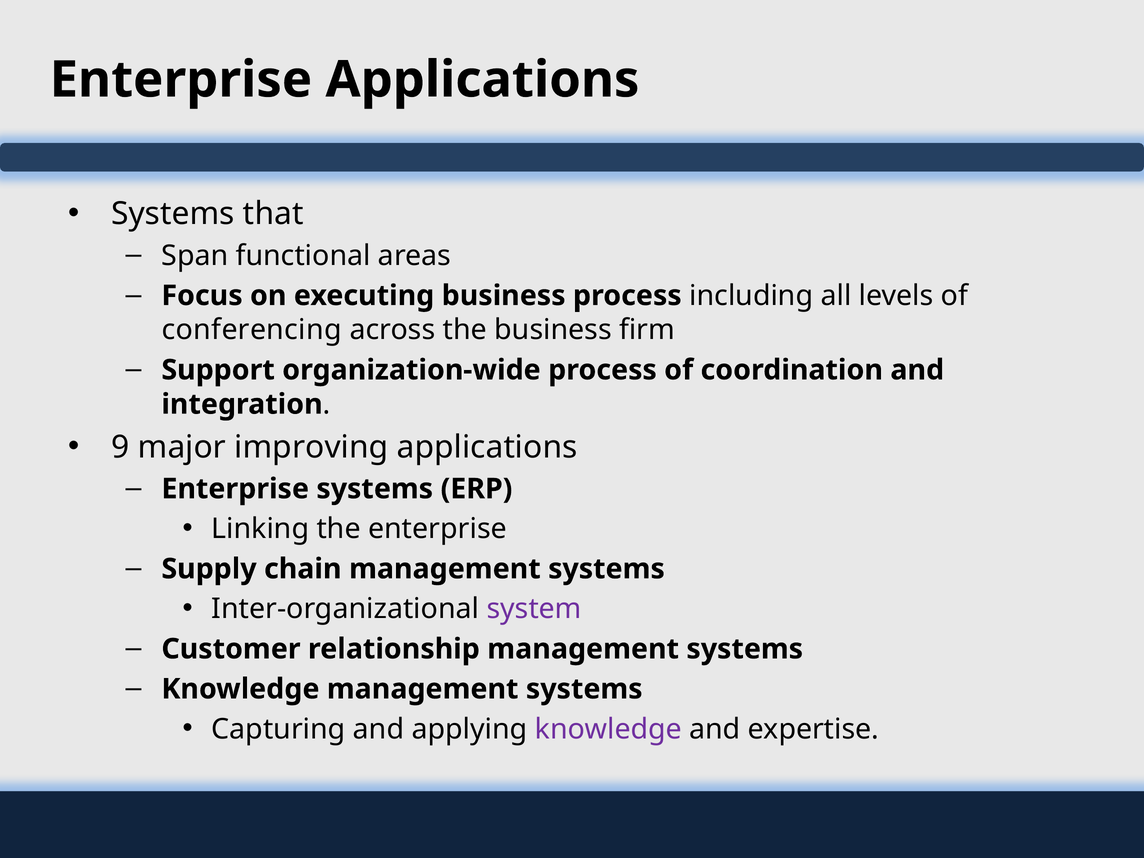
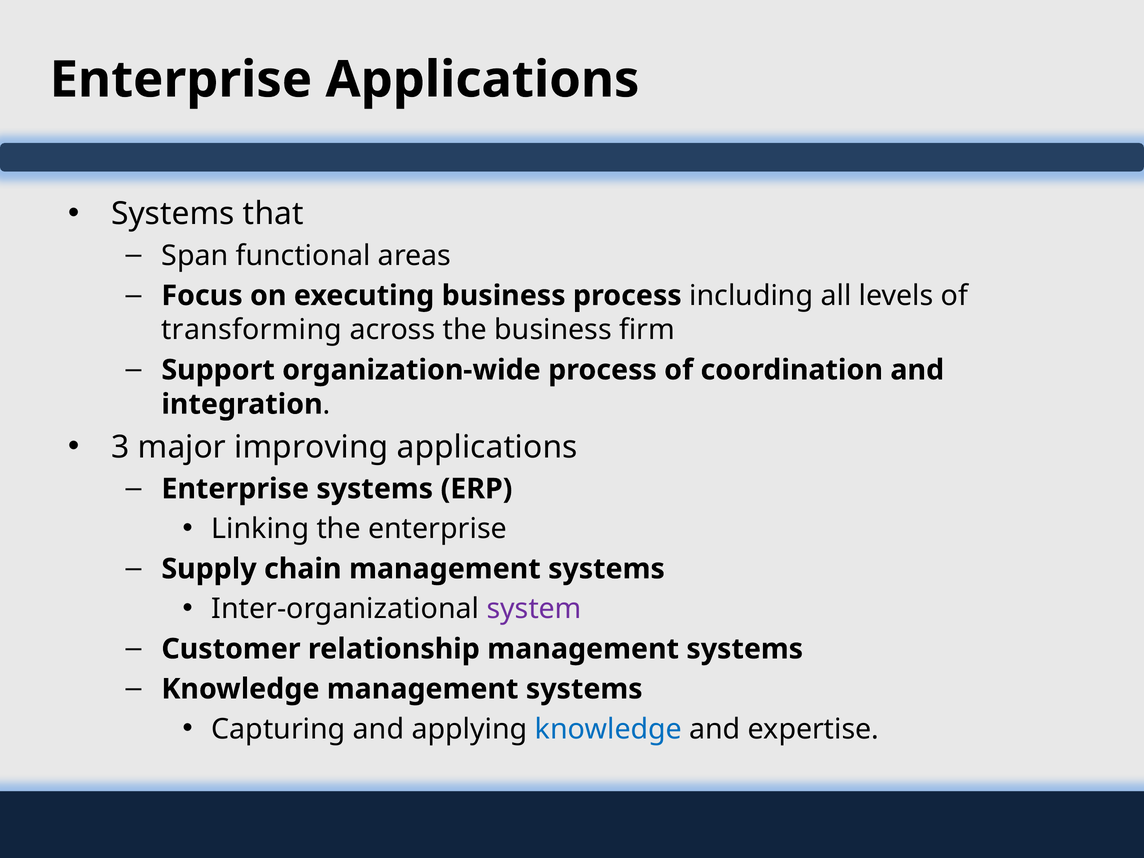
conferencing: conferencing -> transforming (252, 330)
9: 9 -> 3 (120, 447)
knowledge colour: purple -> blue (608, 729)
